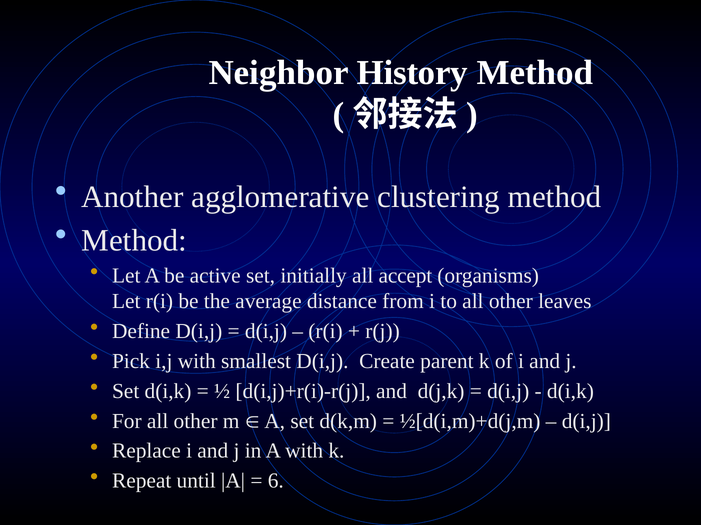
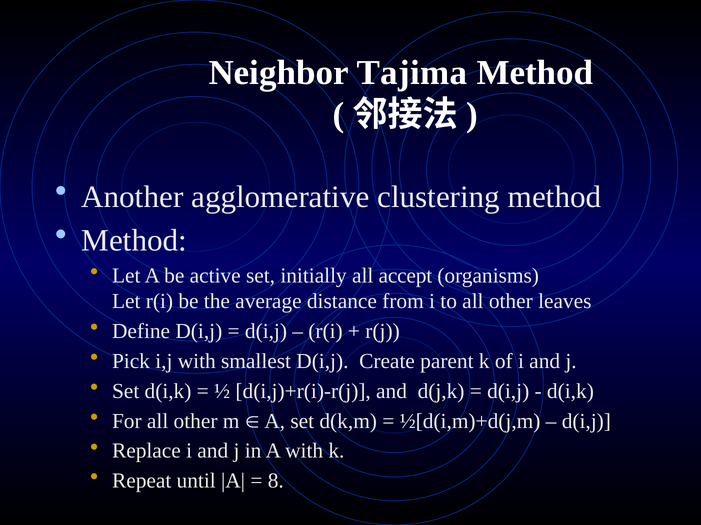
History: History -> Tajima (412, 73)
6: 6 -> 8 (276, 482)
